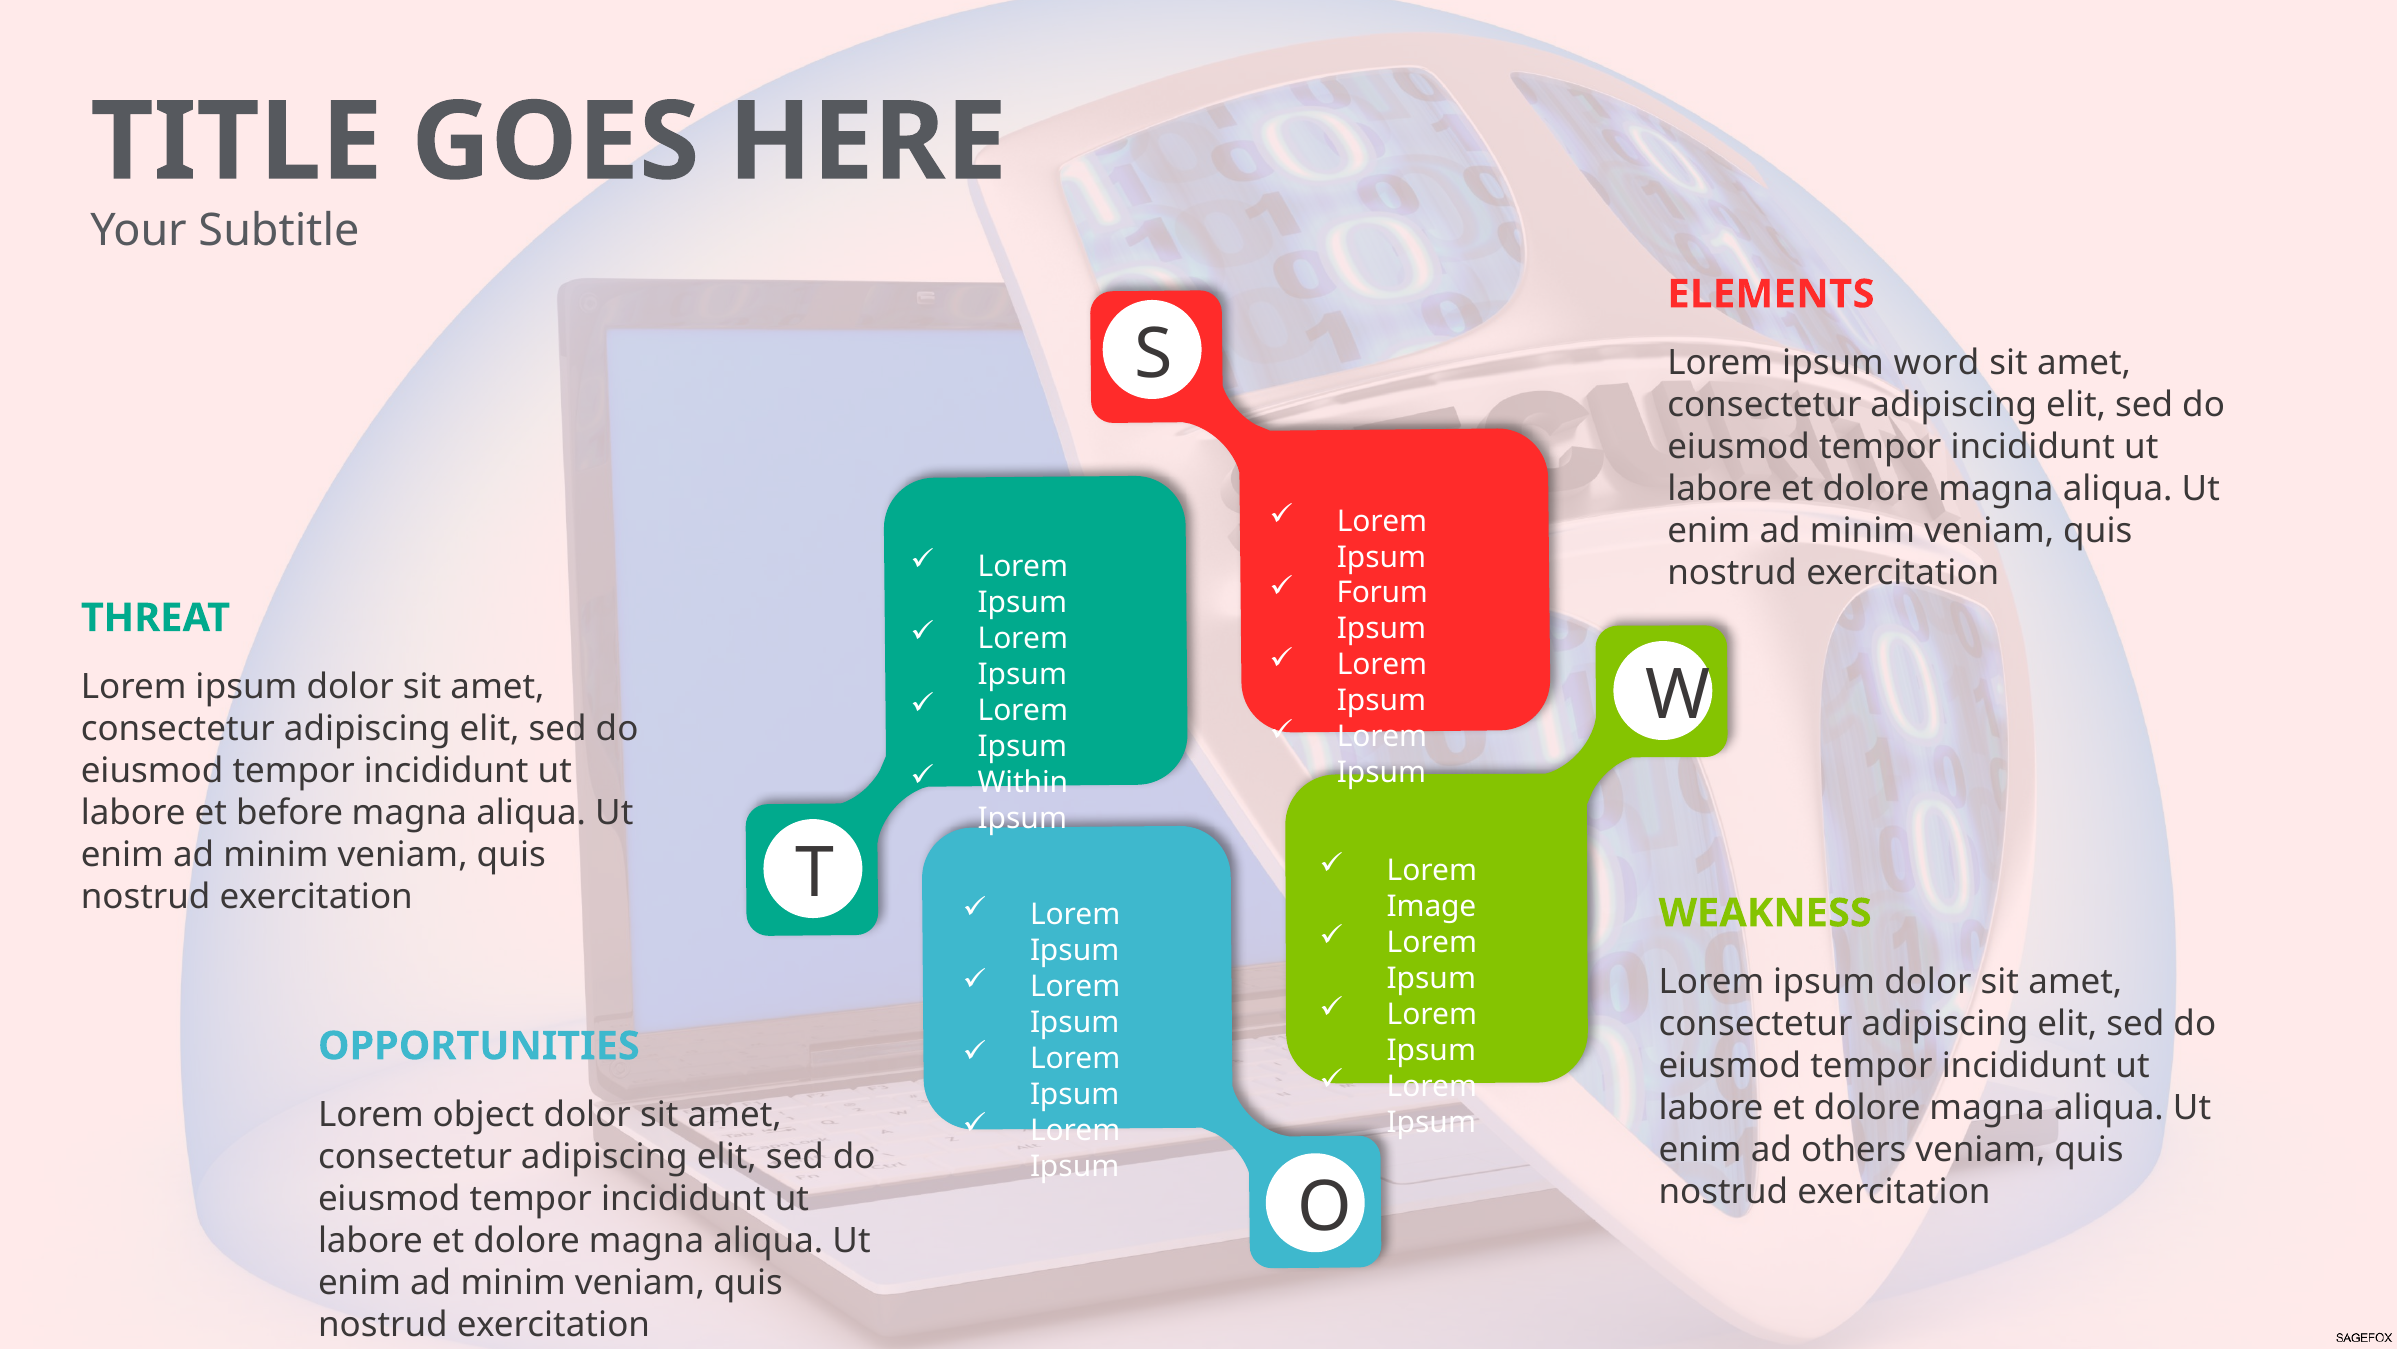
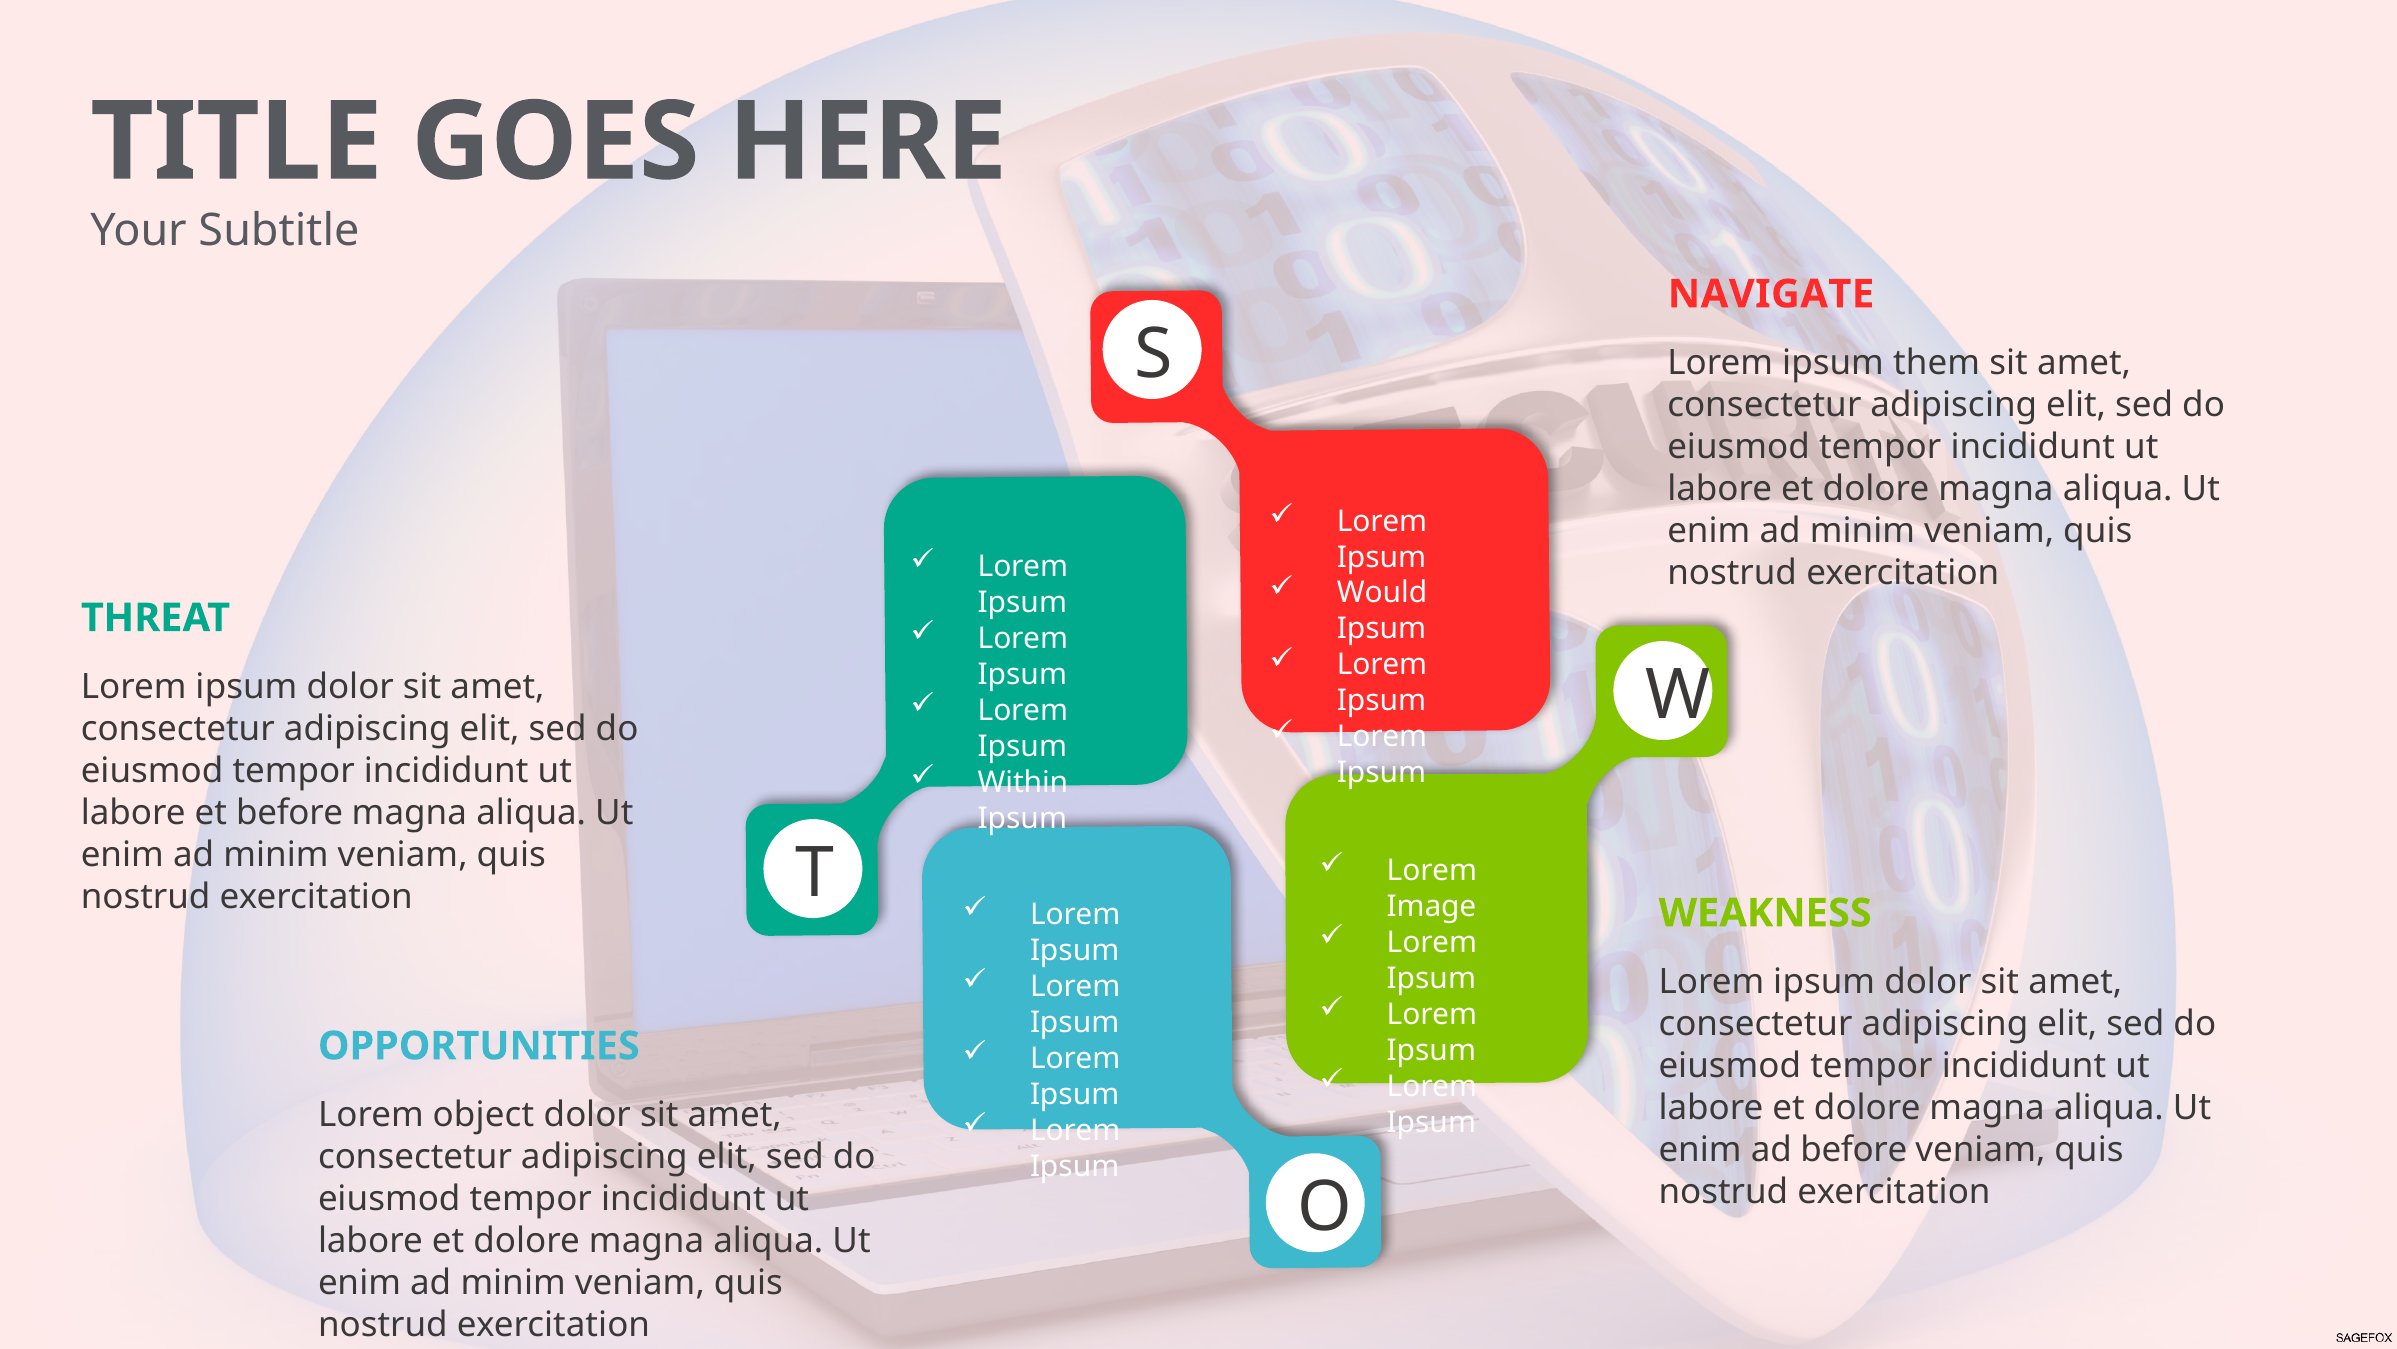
ELEMENTS: ELEMENTS -> NAVIGATE (1771, 294)
word: word -> them (1937, 363)
Forum: Forum -> Would (1382, 593)
ad others: others -> before (1854, 1149)
